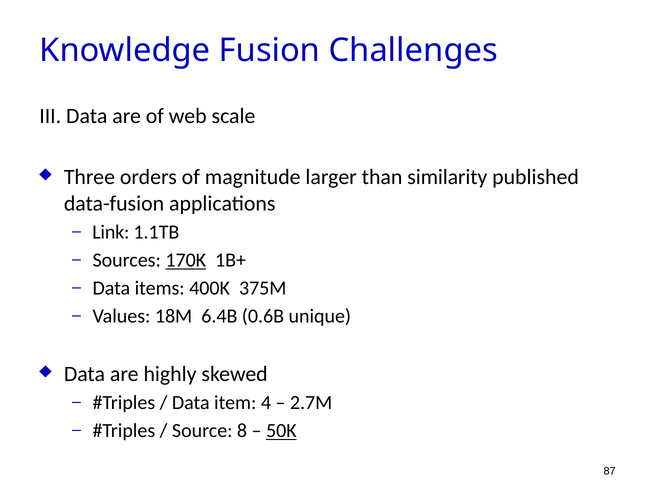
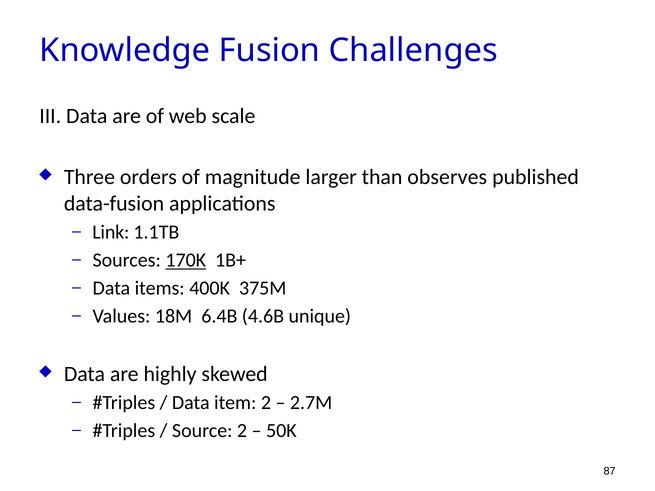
similarity: similarity -> observes (447, 177)
0.6B: 0.6B -> 4.6B (263, 316)
item 4: 4 -> 2 (266, 403)
Source 8: 8 -> 2 (242, 431)
50K underline: present -> none (281, 431)
